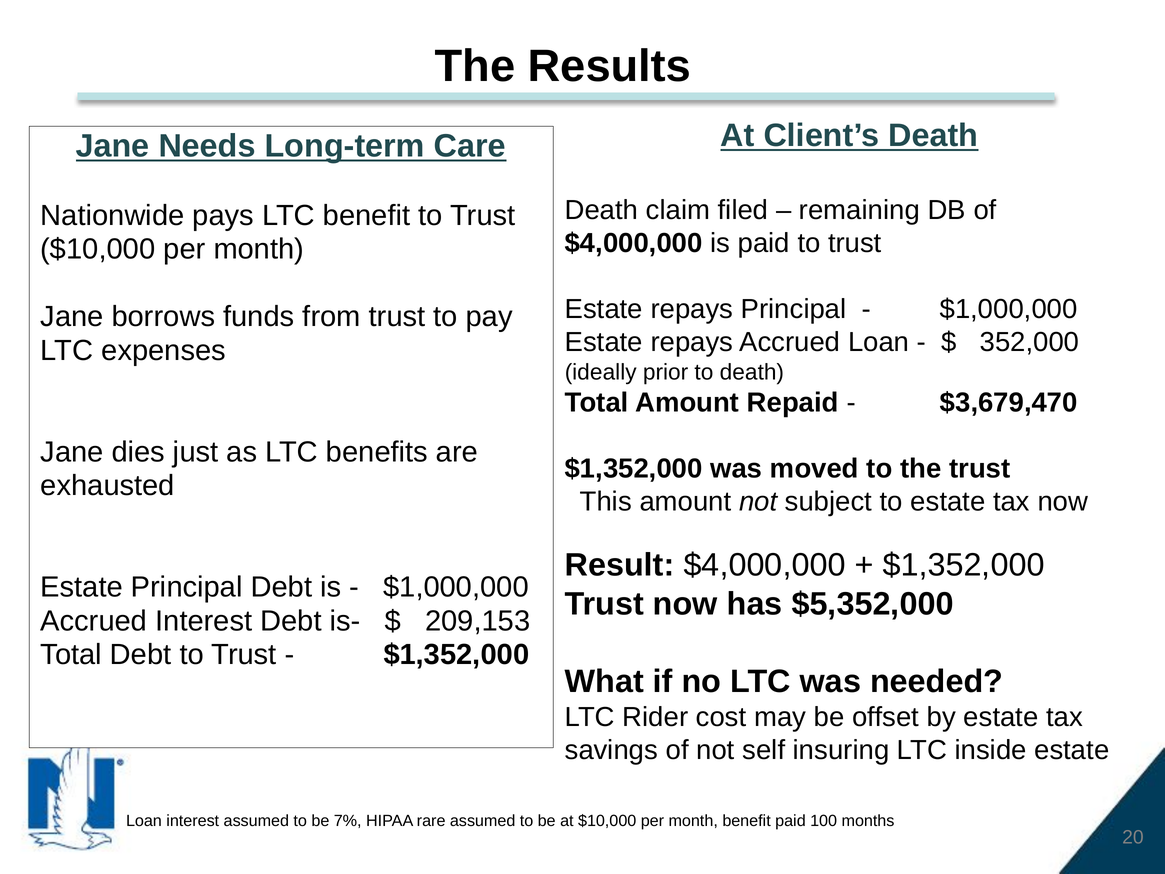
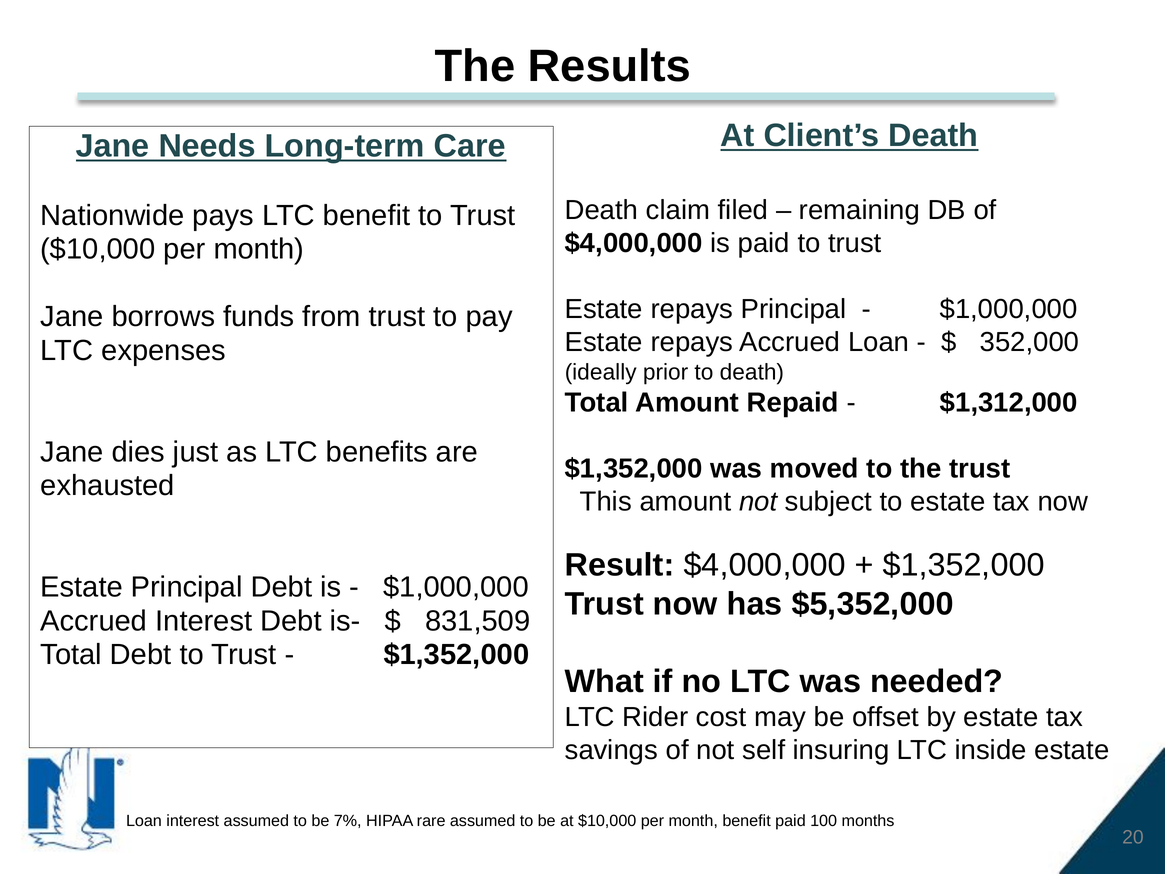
$3,679,470: $3,679,470 -> $1,312,000 (1009, 402)
209,153: 209,153 -> 831,509 (478, 621)
